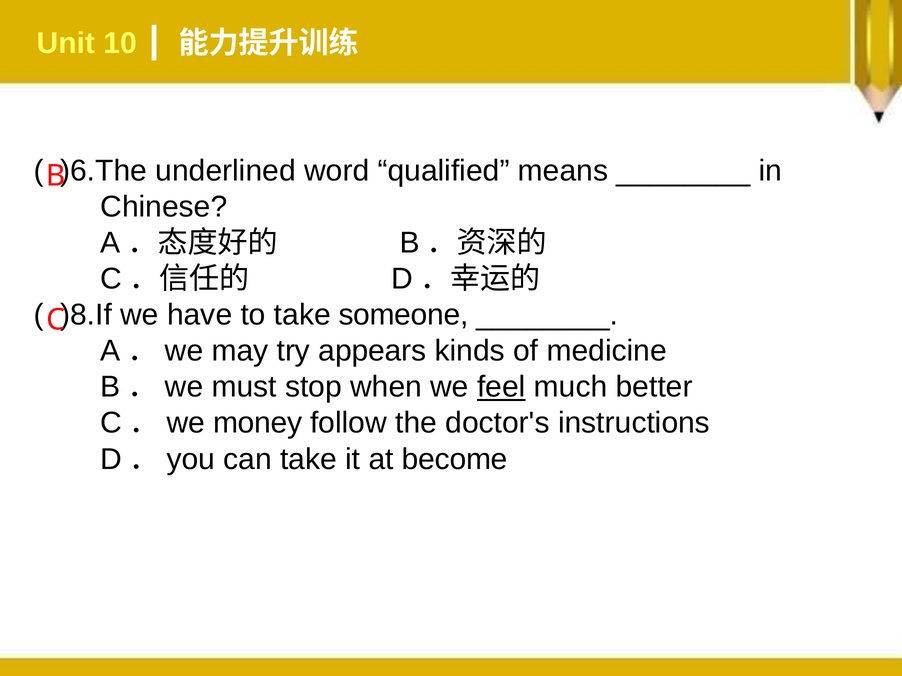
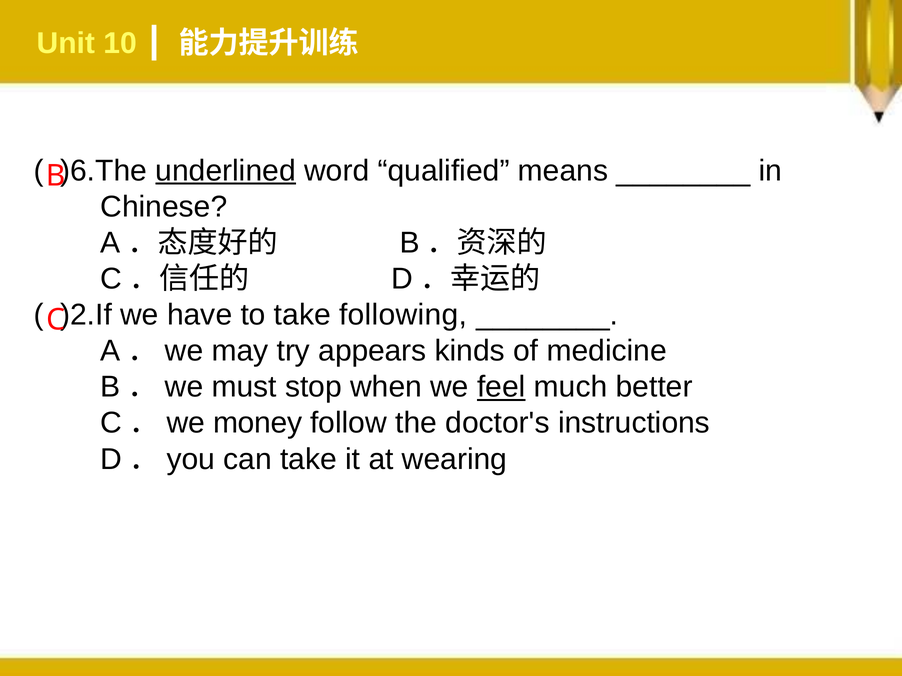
underlined underline: none -> present (226, 171)
)8.If: )8.If -> )2.If (86, 315)
someone: someone -> following (403, 315)
become: become -> wearing (455, 459)
